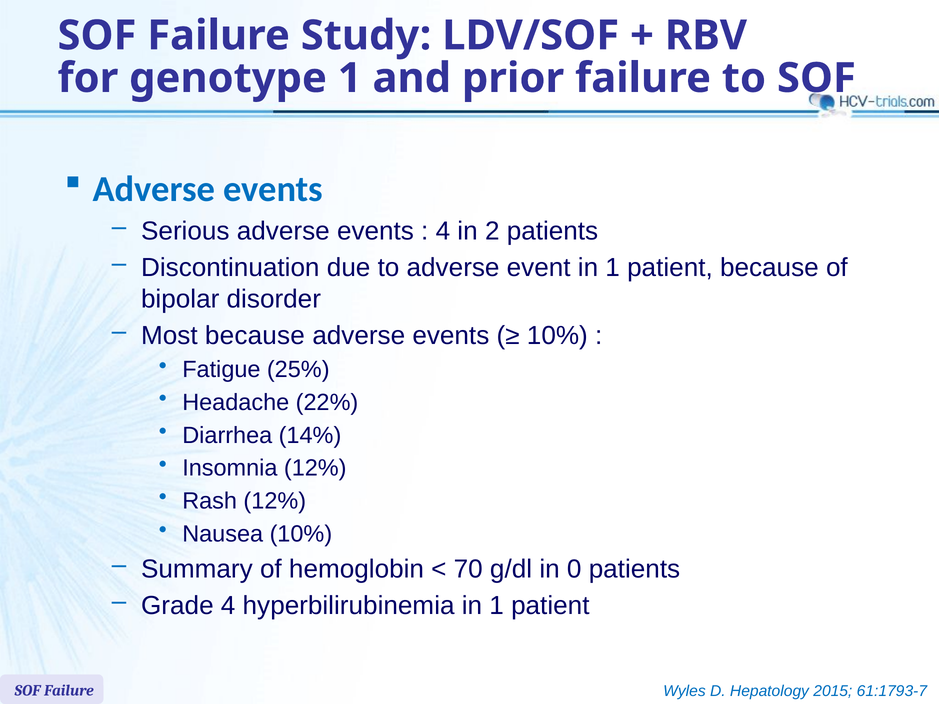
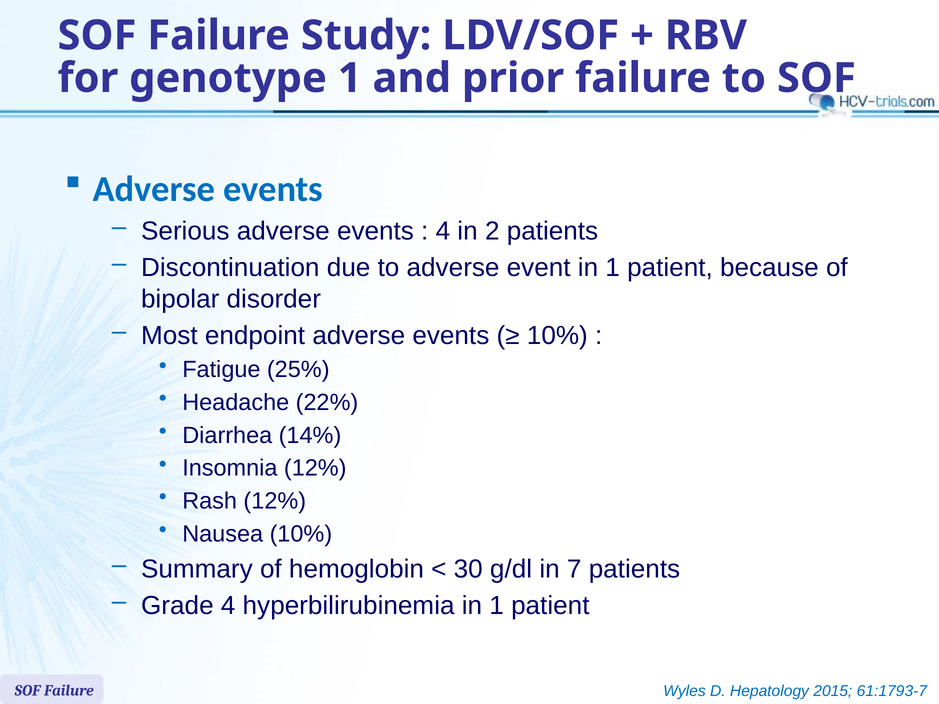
Most because: because -> endpoint (255, 336)
70: 70 -> 30 (468, 569)
0: 0 -> 7 (574, 569)
